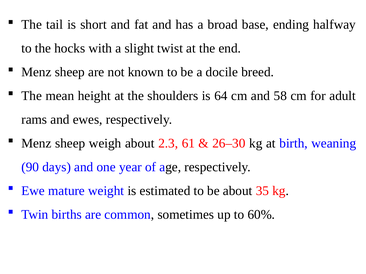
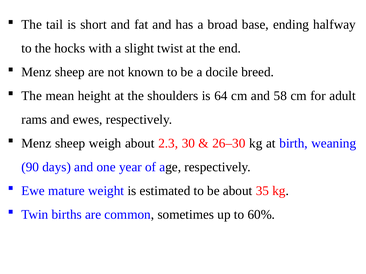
61: 61 -> 30 (188, 144)
